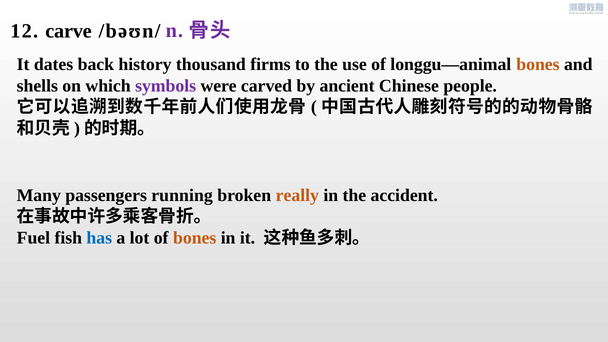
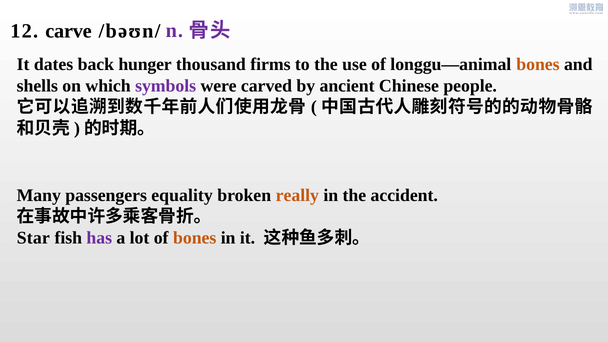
history: history -> hunger (145, 65)
running: running -> equality (182, 195)
Fuel: Fuel -> Star (33, 238)
has colour: blue -> purple (99, 238)
